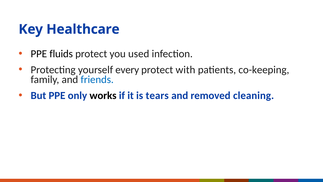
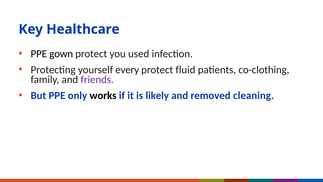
fluids: fluids -> gown (61, 54)
with: with -> fluid (185, 70)
co-keeping: co-keeping -> co-clothing (264, 70)
friends colour: blue -> purple (97, 79)
tears: tears -> likely (157, 95)
